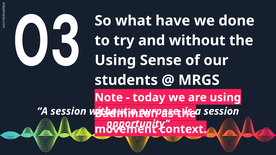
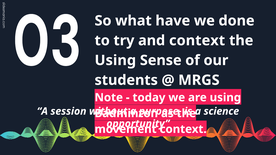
and without: without -> context (197, 41)
session: session -> science (221, 111)
